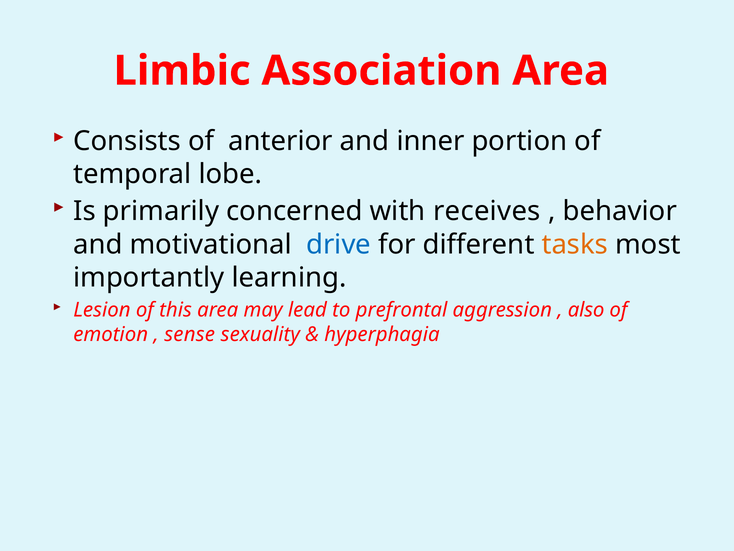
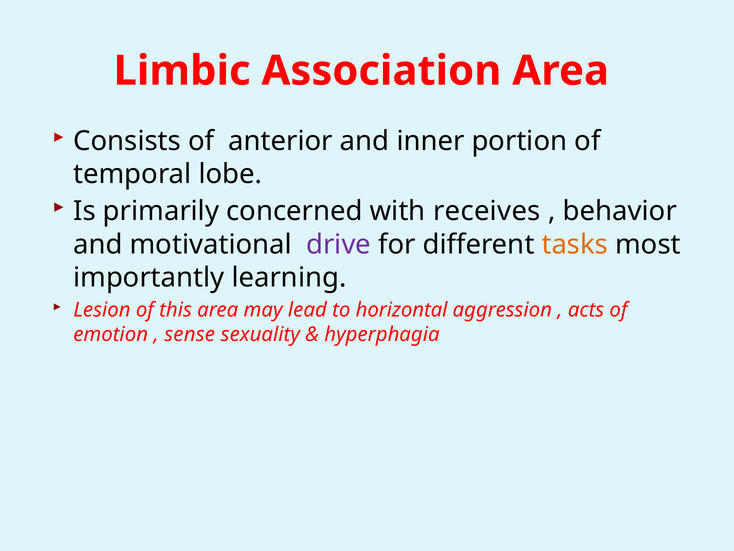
drive colour: blue -> purple (339, 244)
prefrontal: prefrontal -> horizontal (402, 310)
also: also -> acts (586, 310)
